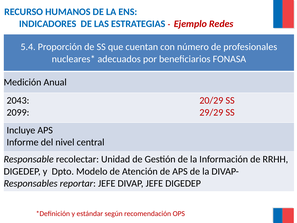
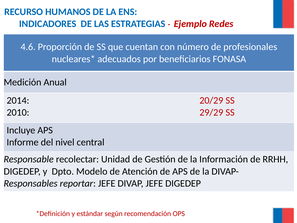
5.4: 5.4 -> 4.6 (28, 47)
2043: 2043 -> 2014 (18, 100)
2099: 2099 -> 2010 (18, 112)
